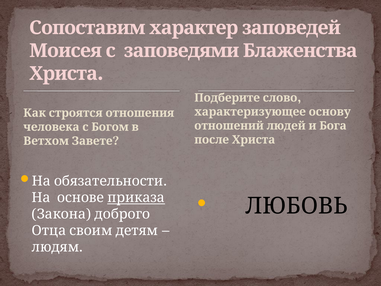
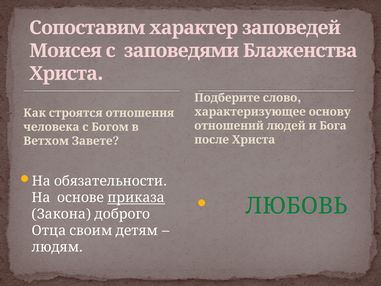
ЛЮБОВЬ colour: black -> green (297, 206)
